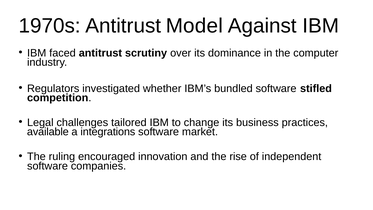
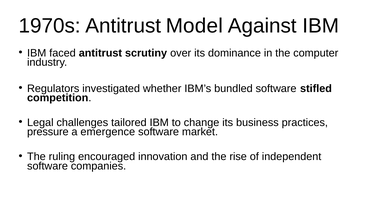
available: available -> pressure (48, 132)
integrations: integrations -> emergence (108, 132)
